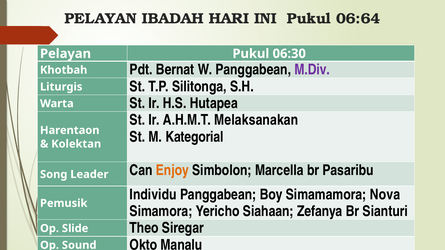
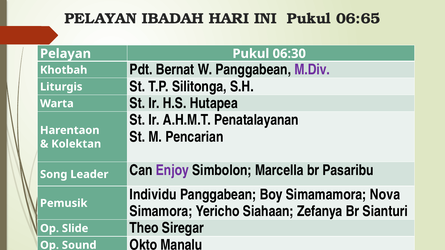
06:64: 06:64 -> 06:65 (358, 19)
Melaksanakan: Melaksanakan -> Penatalayanan (256, 120)
Kategorial: Kategorial -> Pencarian (194, 137)
Enjoy colour: orange -> purple (172, 171)
